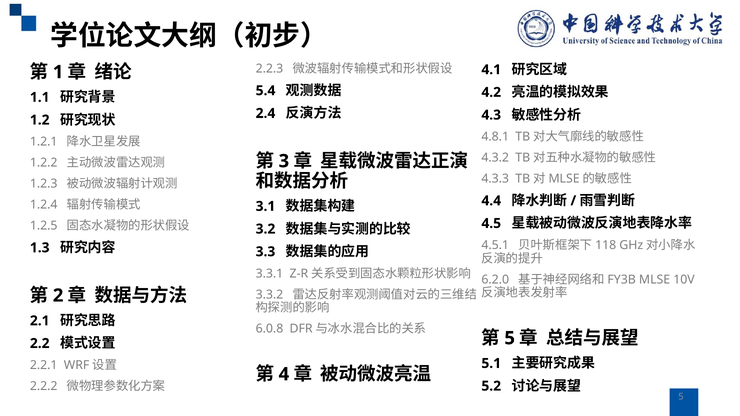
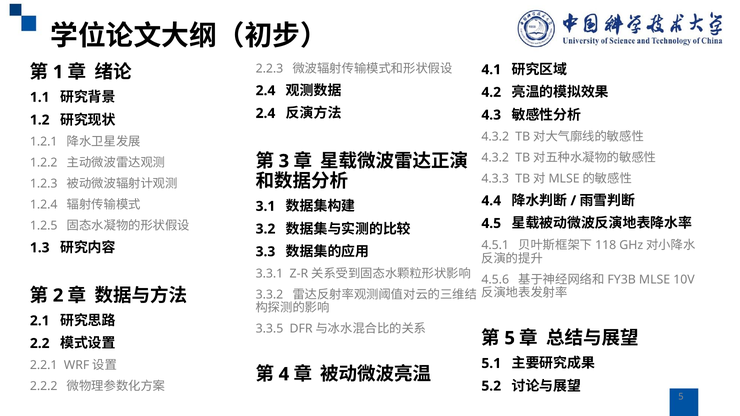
5.4: 5.4 -> 2.4 (266, 91)
4.8.1: 4.8.1 -> 4.3.2 (495, 137)
6.2.0: 6.2.0 -> 4.5.6 (495, 280)
6.0.8: 6.0.8 -> 3.3.5 (269, 329)
